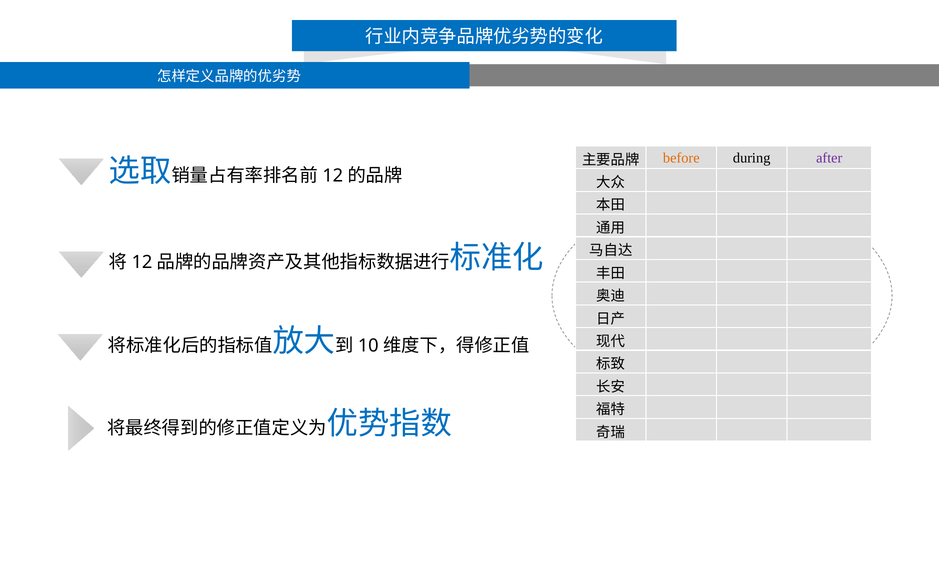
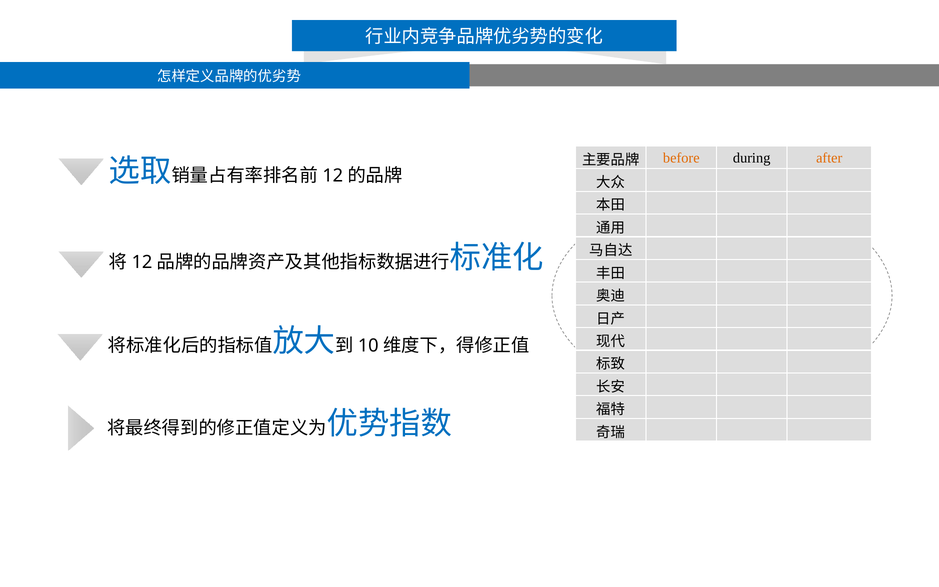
after colour: purple -> orange (829, 158)
